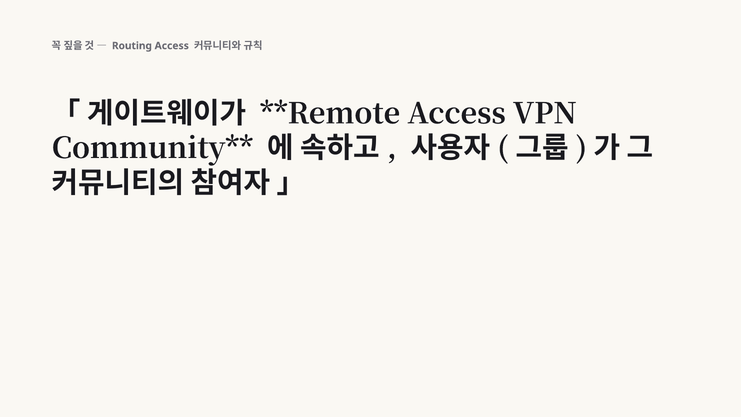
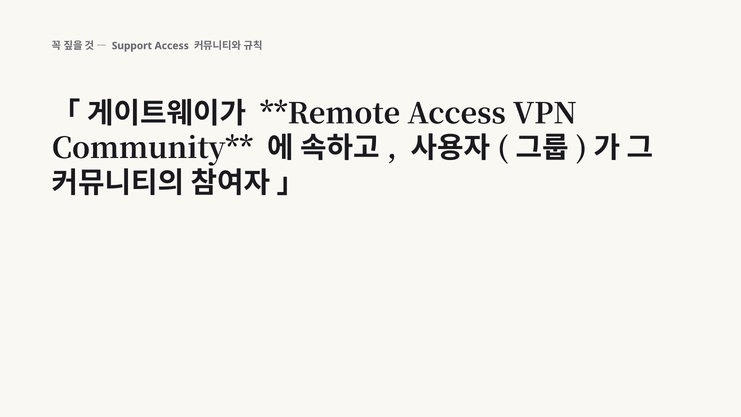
Routing: Routing -> Support (132, 46)
